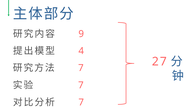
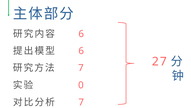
9: 9 -> 6 (81, 34)
4: 4 -> 6 (81, 51)
7: 7 -> 0 (81, 85)
